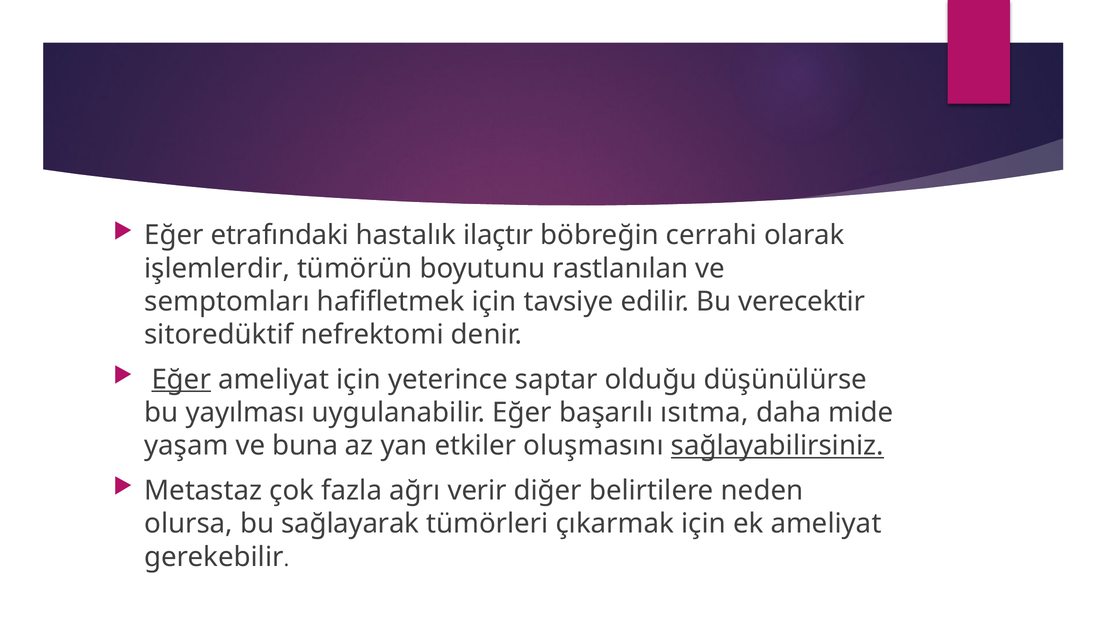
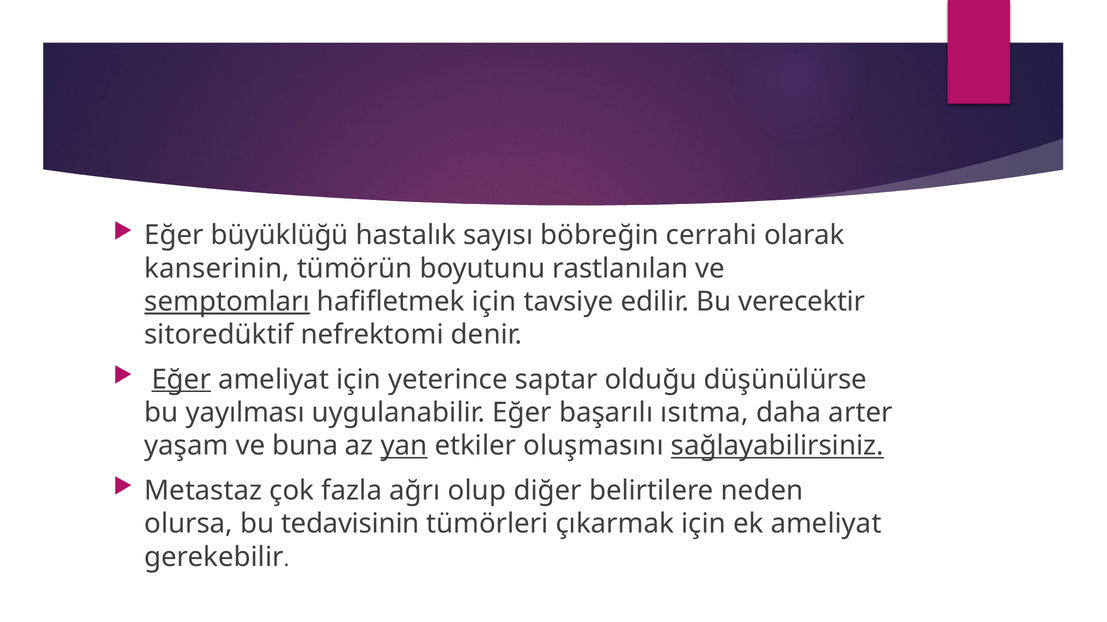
etrafındaki: etrafındaki -> büyüklüğü (280, 236)
ilaçtır: ilaçtır -> sayısı (498, 236)
işlemlerdir: işlemlerdir -> kanserinin (217, 269)
semptomları underline: none -> present (227, 302)
mide: mide -> arter (861, 413)
yan underline: none -> present (404, 446)
verir: verir -> olup (477, 491)
sağlayarak: sağlayarak -> tedavisinin (350, 524)
